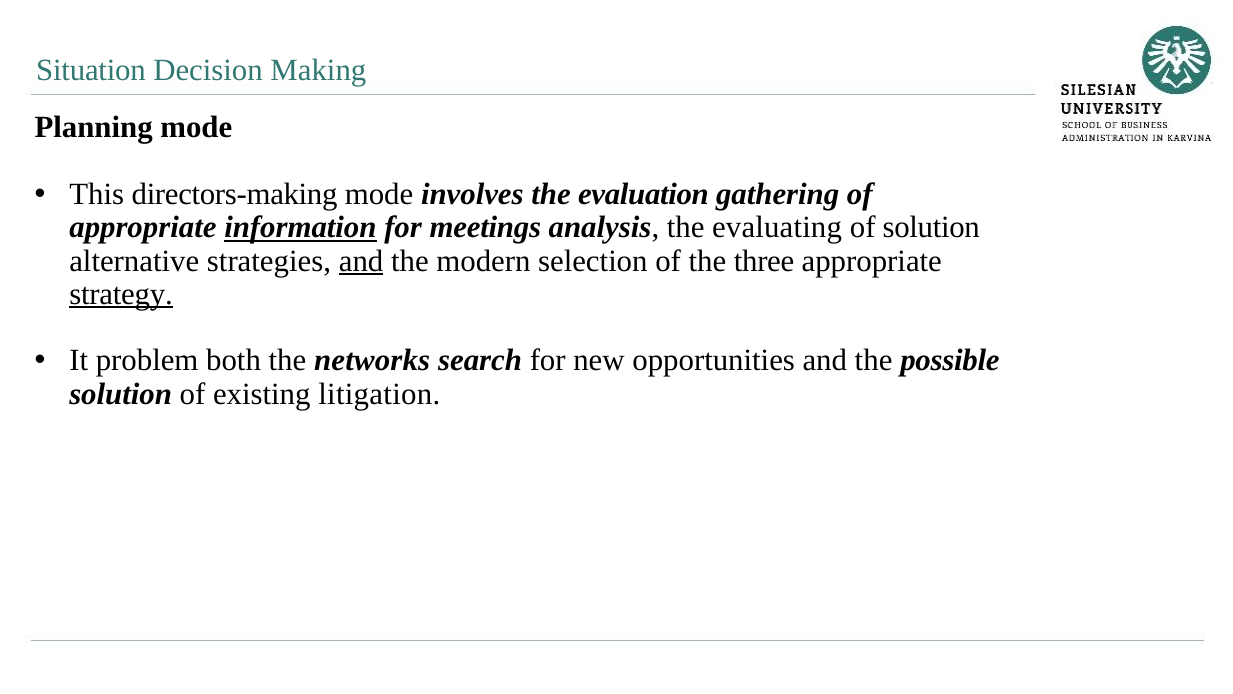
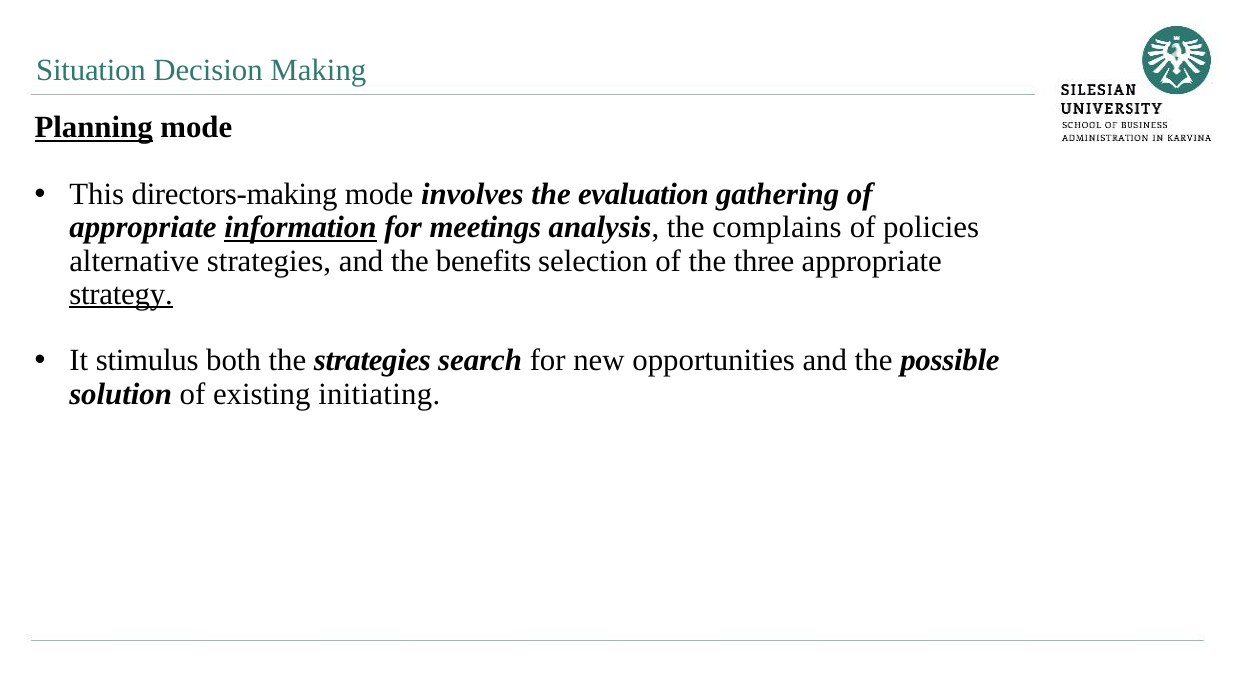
Planning underline: none -> present (94, 128)
evaluating: evaluating -> complains (777, 227)
of solution: solution -> policies (931, 227)
and underline: present -> none (361, 261)
modern: modern -> benefits (484, 261)
problem: problem -> stimulus (147, 361)
the networks: networks -> strategies (372, 361)
litigation: litigation -> initiating (379, 394)
